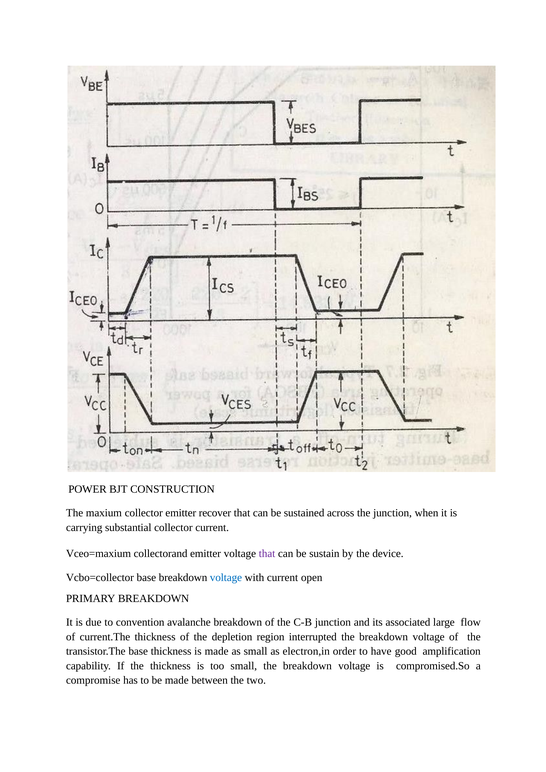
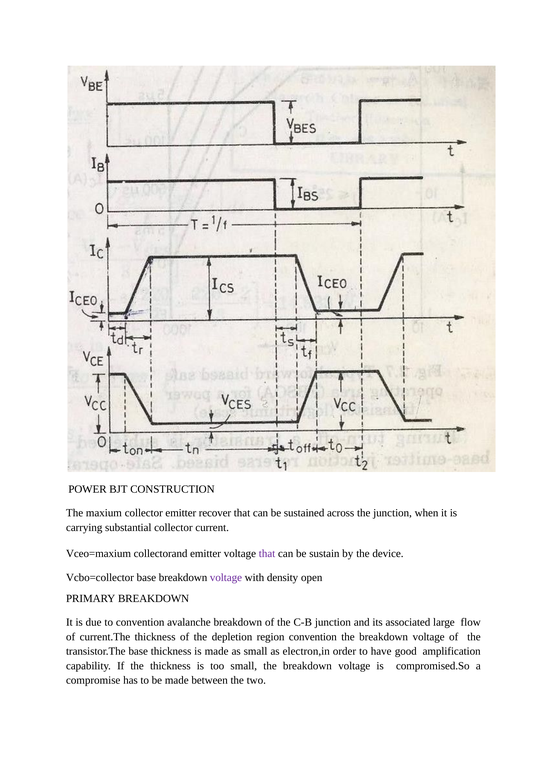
voltage colour: blue -> purple (226, 578)
with current: current -> density (283, 578)
region interrupted: interrupted -> convention (313, 637)
